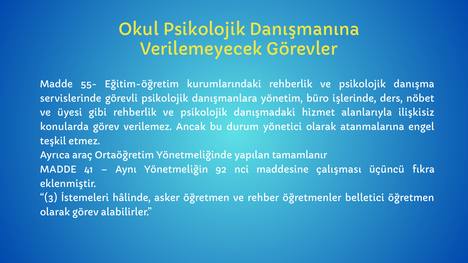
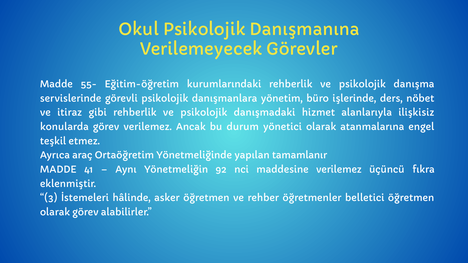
üyesi: üyesi -> itiraz (70, 113)
maddesine çalışması: çalışması -> verilemez (339, 170)
